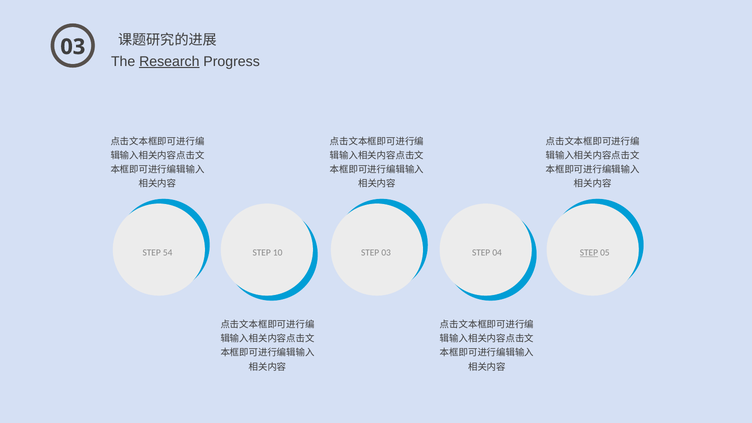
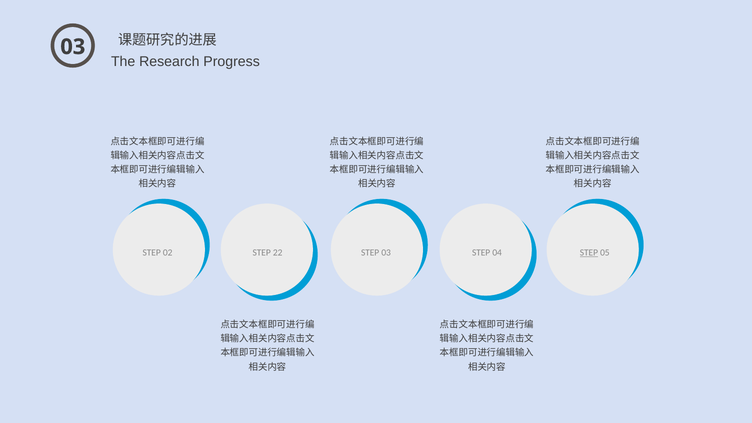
Research underline: present -> none (169, 61)
54: 54 -> 02 (168, 253)
10: 10 -> 22 (278, 253)
